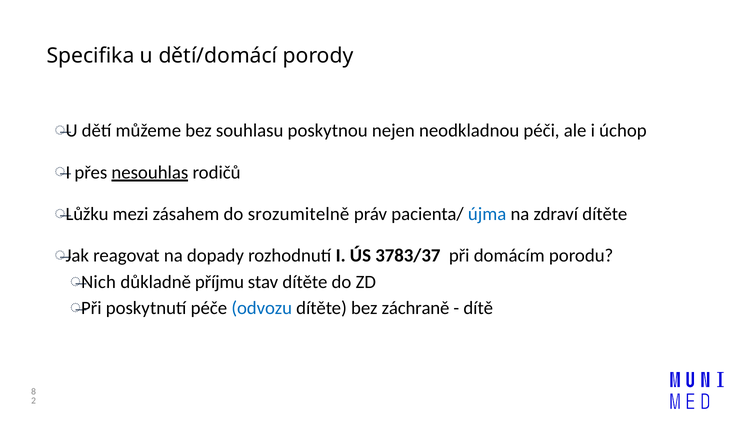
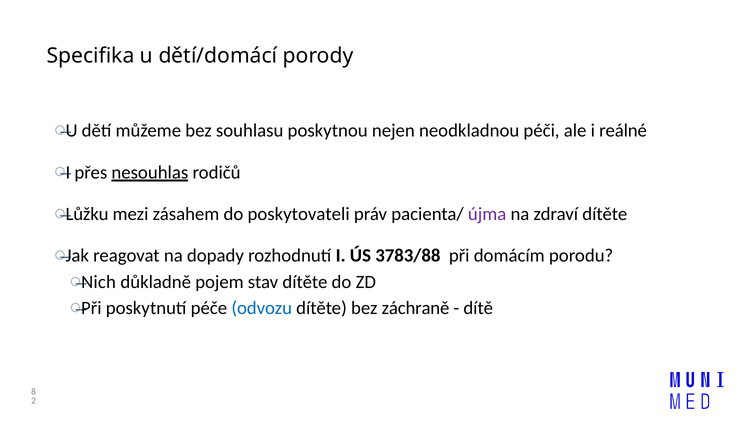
úchop: úchop -> reálné (623, 131)
srozumitelně: srozumitelně -> poskytovateli (299, 214)
újma colour: blue -> purple (487, 214)
3783/37: 3783/37 -> 3783/88 (408, 256)
příjmu: příjmu -> pojem (219, 282)
